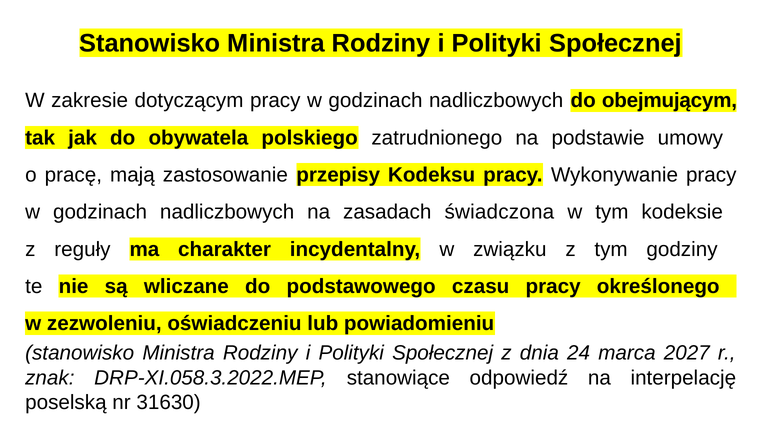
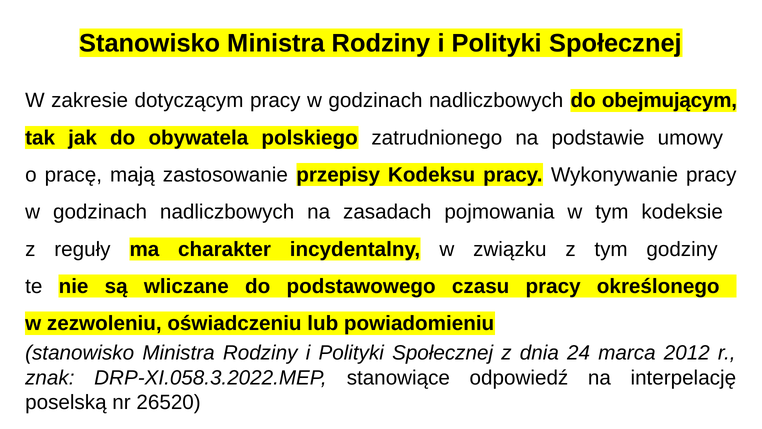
świadczona: świadczona -> pojmowania (499, 212)
2027: 2027 -> 2012 (687, 353)
31630: 31630 -> 26520 (169, 402)
